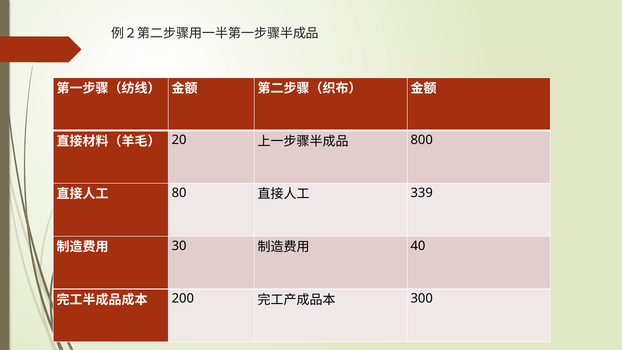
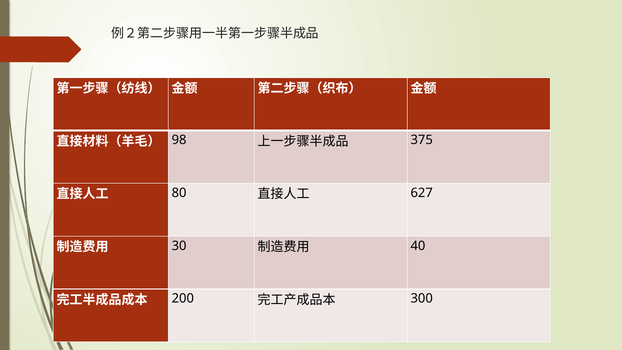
20: 20 -> 98 (179, 140)
800: 800 -> 375 (422, 140)
339: 339 -> 627 (422, 193)
